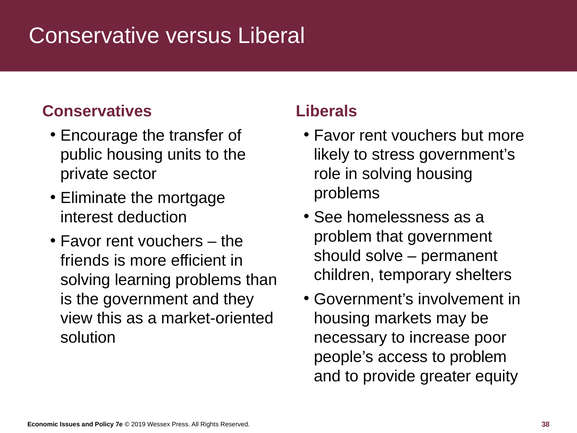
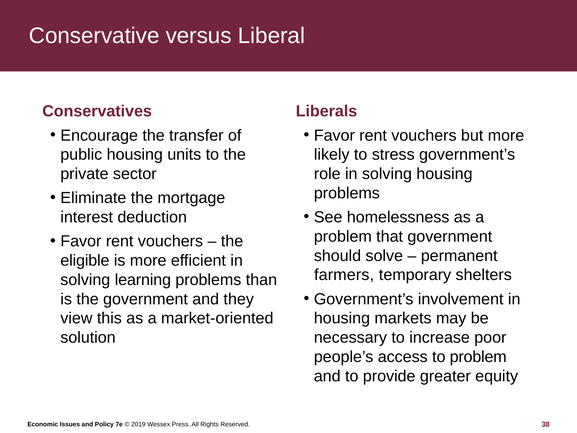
friends: friends -> eligible (85, 260)
children: children -> farmers (344, 275)
